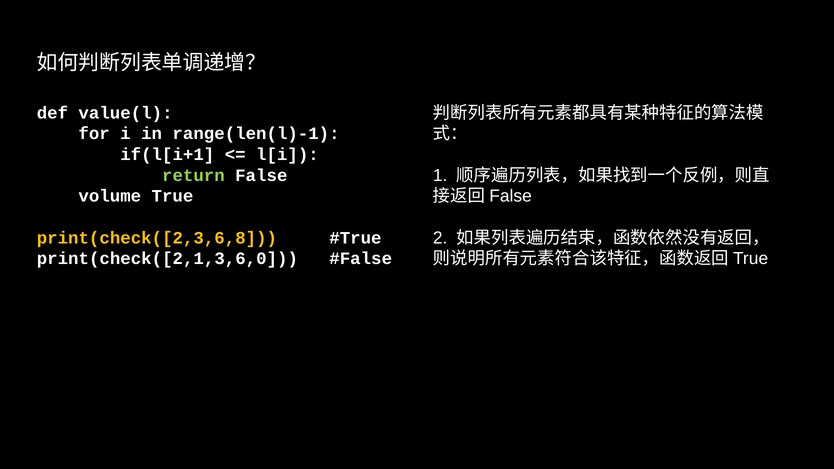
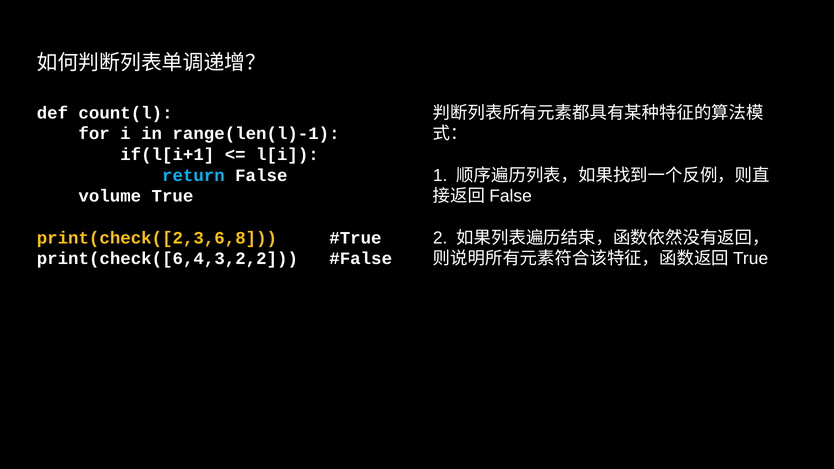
value(l: value(l -> count(l (126, 113)
return colour: light green -> light blue (193, 175)
print(check([2,1,3,6,0: print(check([2,1,3,6,0 -> print(check([6,4,3,2,2 (167, 259)
